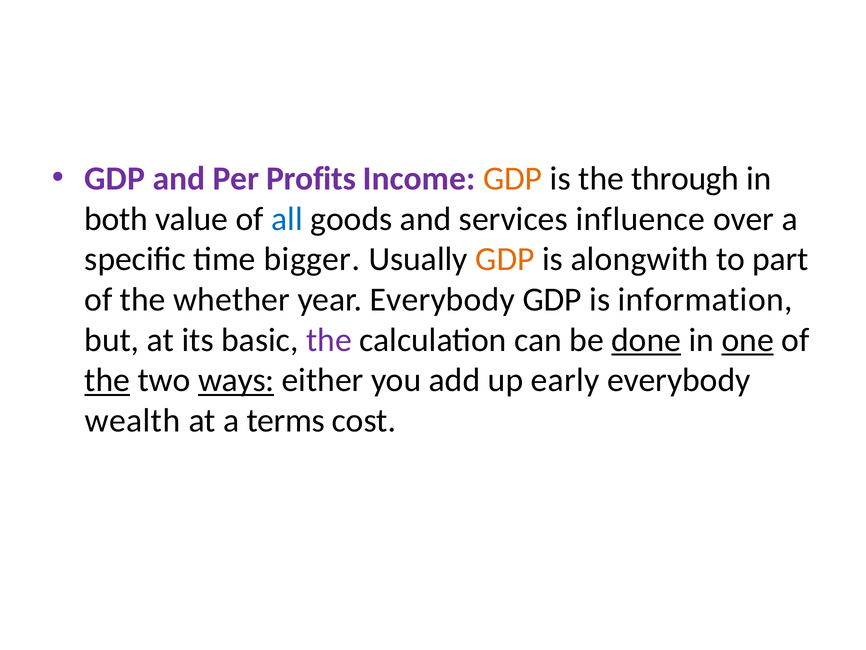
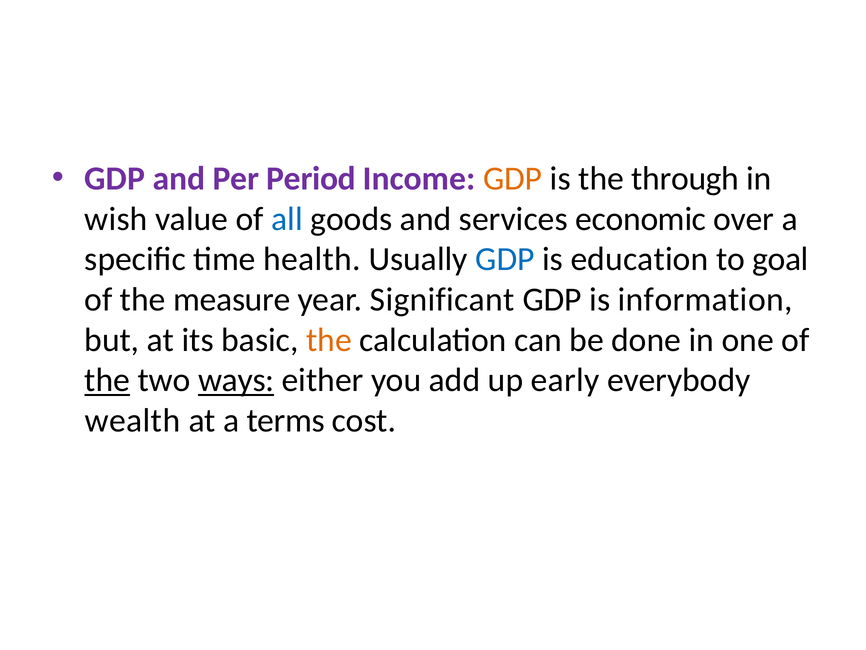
Profits: Profits -> Period (311, 178)
both: both -> wish (116, 219)
influence: influence -> economic (641, 219)
bigger: bigger -> health (312, 259)
GDP colour: orange -> blue (505, 259)
alongwith: alongwith -> education (639, 259)
part: part -> goal (780, 259)
whether: whether -> measure (232, 299)
year Everybody: Everybody -> Significant (442, 299)
the colour: purple -> orange (329, 340)
done underline: present -> none (646, 340)
one underline: present -> none (748, 340)
